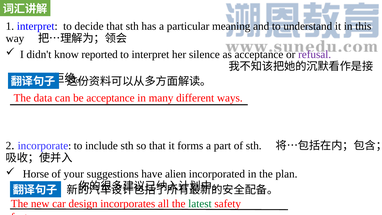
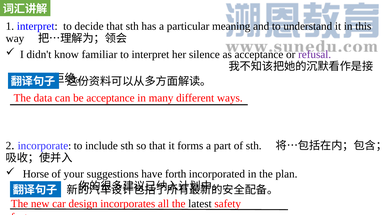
reported: reported -> familiar (99, 54)
alien: alien -> forth (176, 174)
latest colour: green -> black (200, 204)
